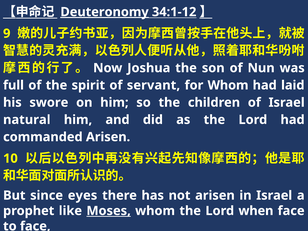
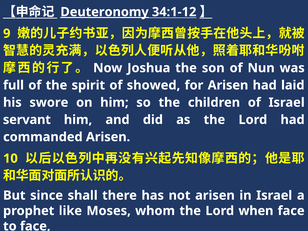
servant: servant -> showed (153, 85)
for Whom: Whom -> Arisen (228, 85)
natural: natural -> servant (27, 120)
eyes: eyes -> shall (83, 195)
Moses underline: present -> none (109, 211)
